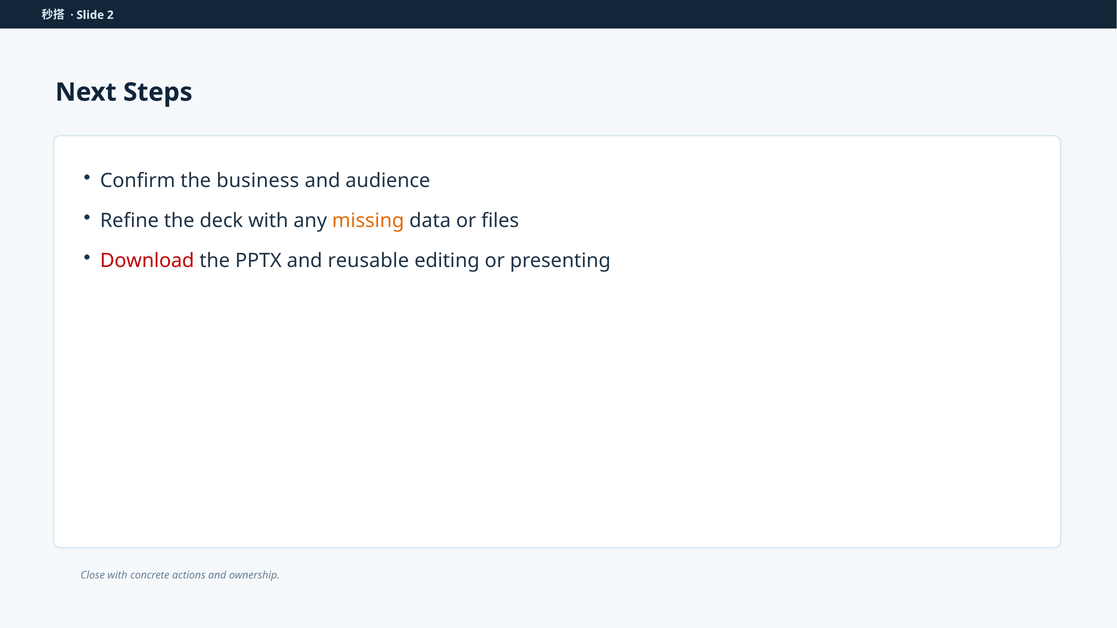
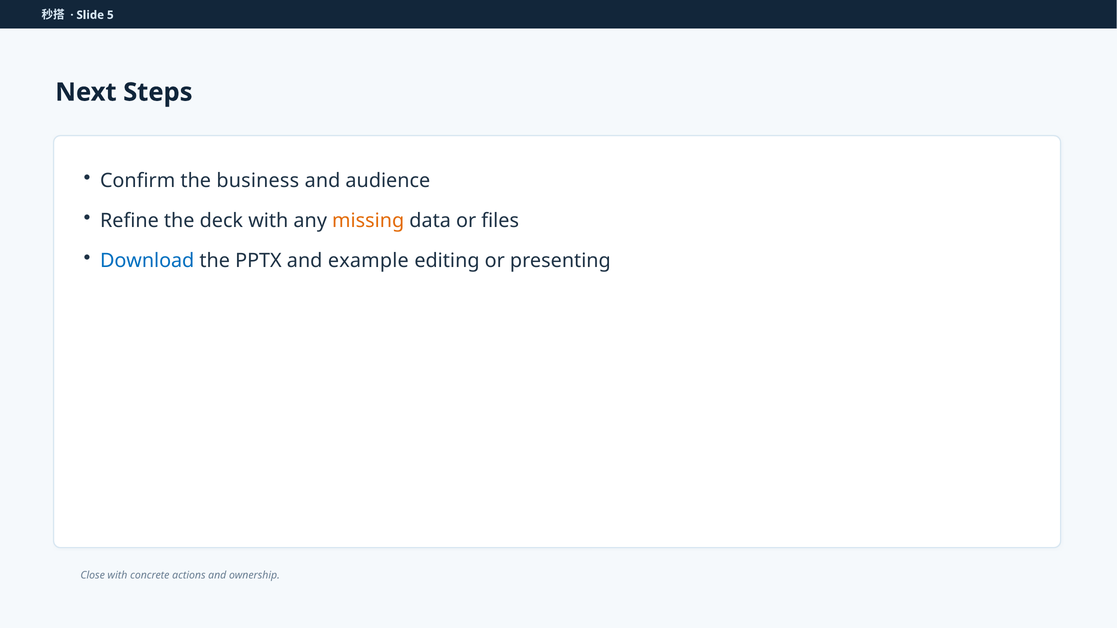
2: 2 -> 5 (110, 15)
Download colour: red -> blue (147, 261)
reusable: reusable -> example (368, 261)
